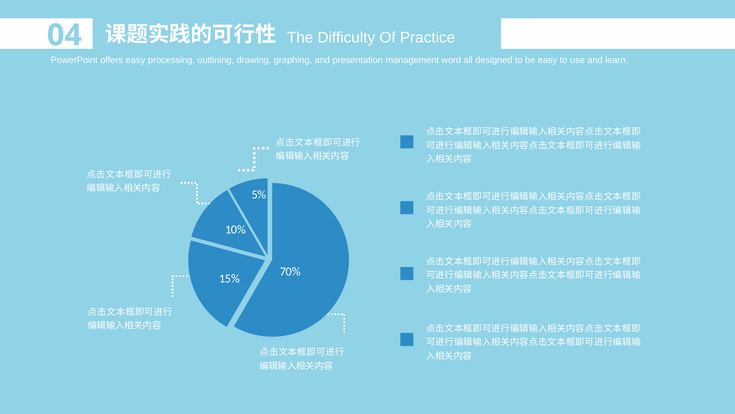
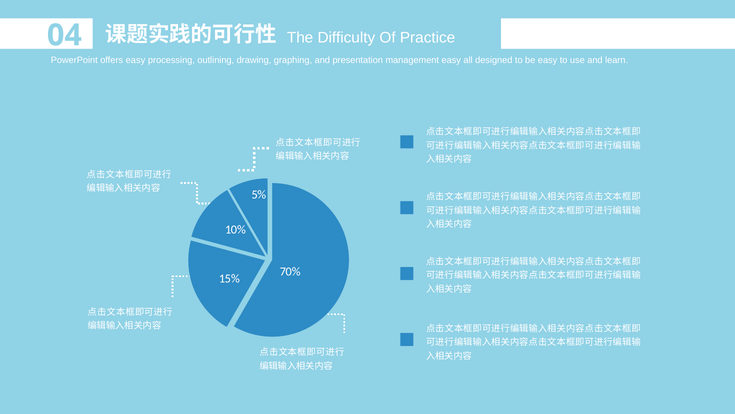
management word: word -> easy (451, 60)
